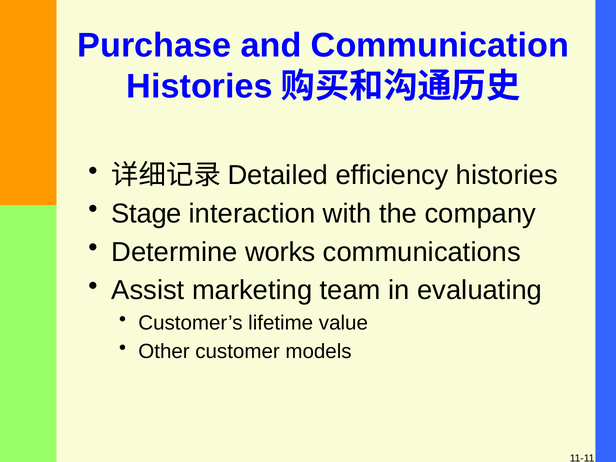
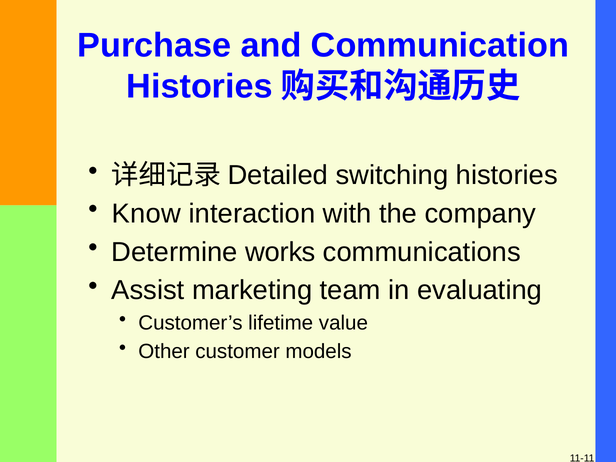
efficiency: efficiency -> switching (392, 175)
Stage: Stage -> Know (146, 214)
